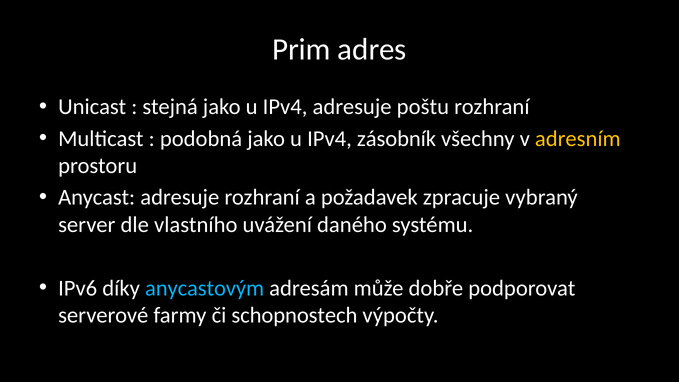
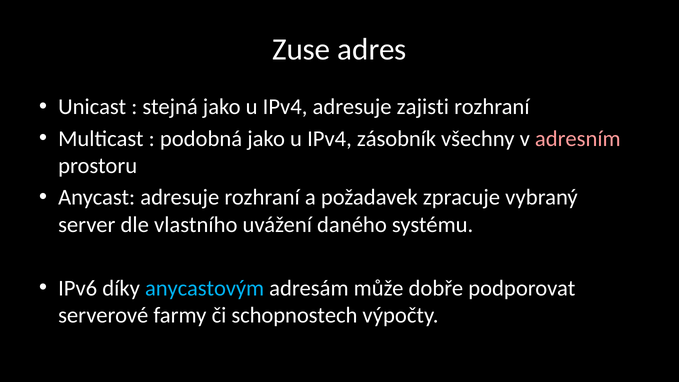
Prim: Prim -> Zuse (301, 49)
poštu: poštu -> zajisti (423, 107)
adresním colour: yellow -> pink (578, 139)
